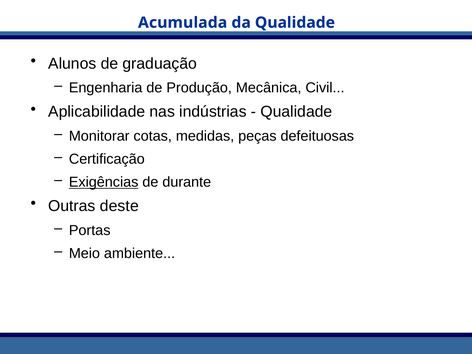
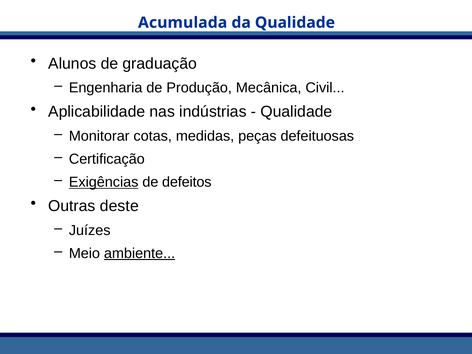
durante: durante -> defeitos (187, 182)
Portas: Portas -> Juízes (90, 230)
ambiente underline: none -> present (140, 253)
